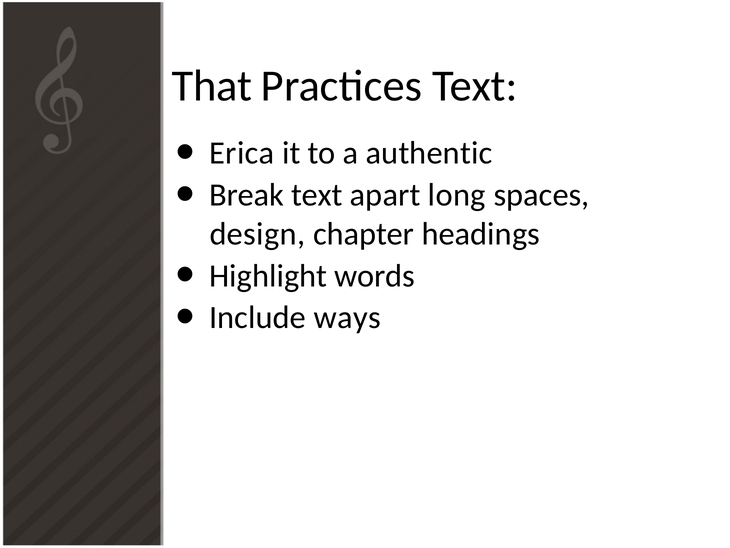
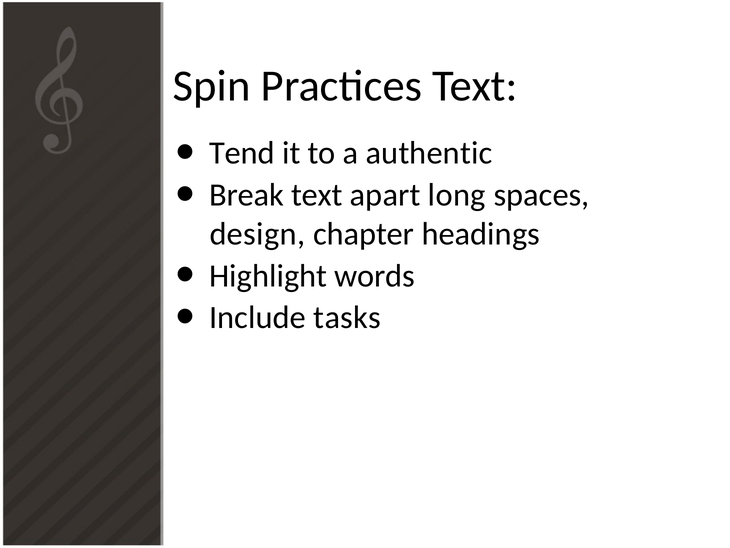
That: That -> Spin (212, 86)
Erica: Erica -> Tend (242, 153)
ways: ways -> tasks (347, 317)
